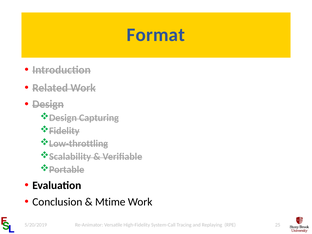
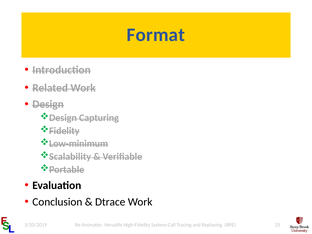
Low-throttling: Low-throttling -> Low-minimum (79, 144)
Mtime: Mtime -> Dtrace (110, 202)
